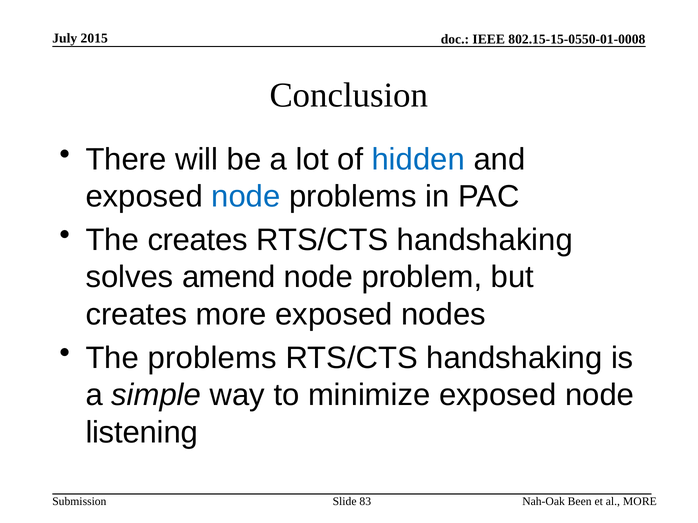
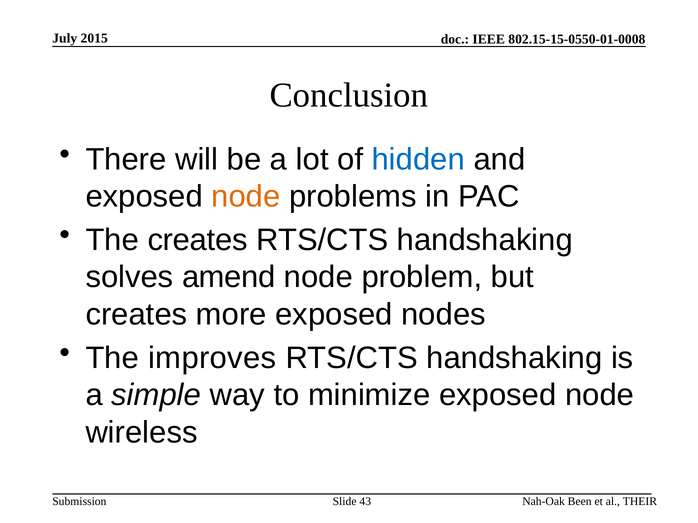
node colour: blue -> orange (246, 197)
The problems: problems -> improves (212, 358)
listening: listening -> wireless (142, 433)
al MORE: MORE -> THEIR (640, 502)
83: 83 -> 43 (365, 502)
